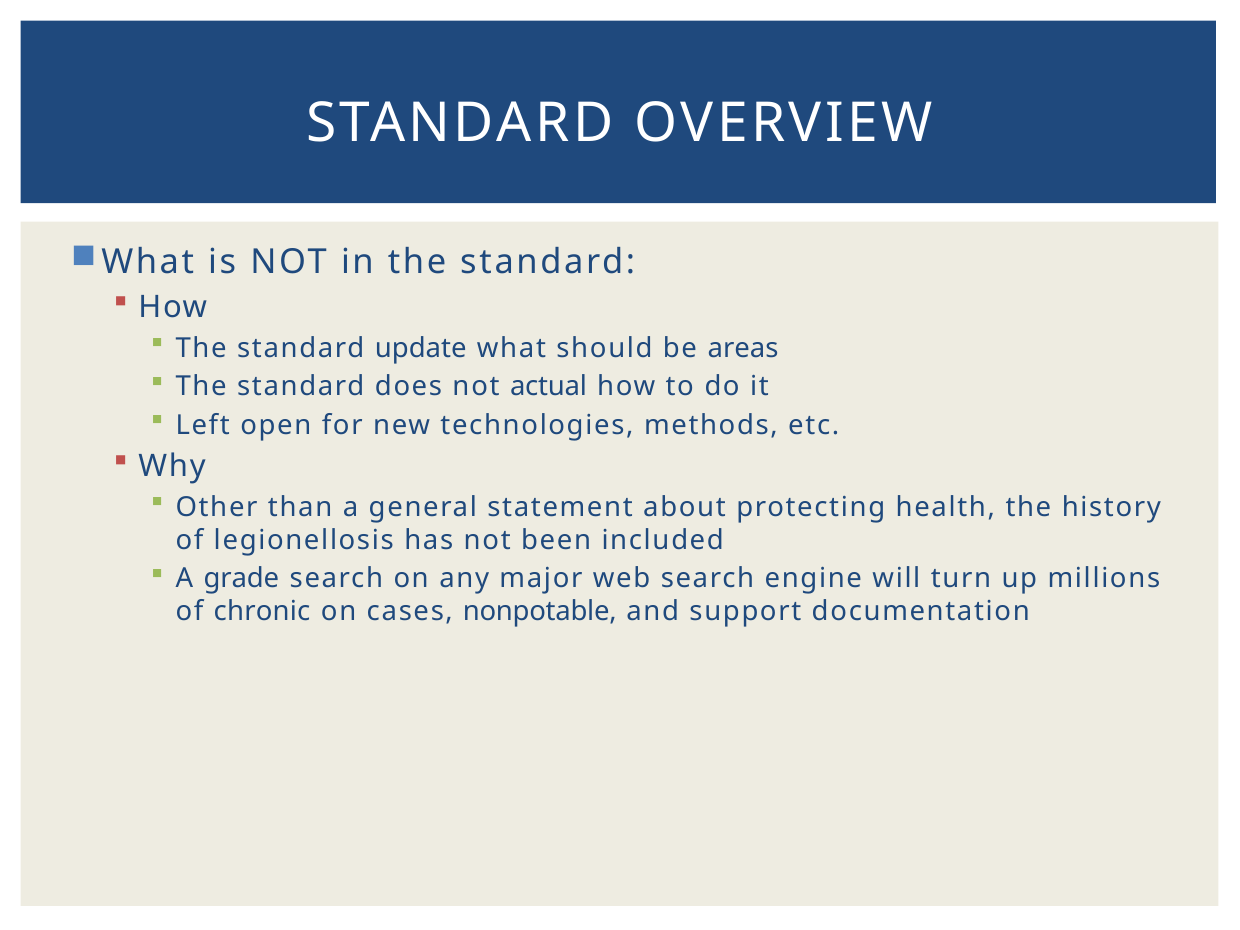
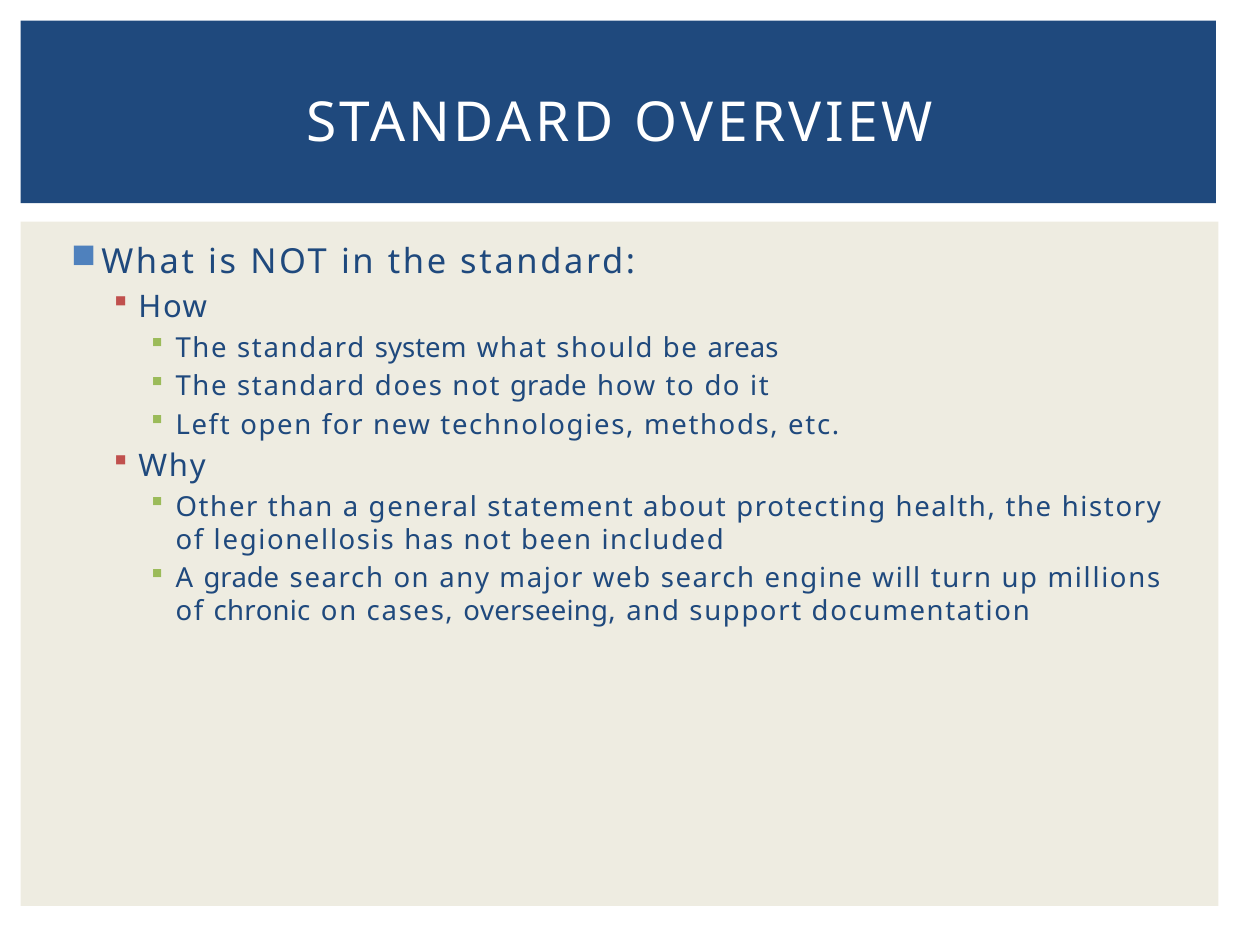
update: update -> system (421, 348)
not actual: actual -> grade (548, 387)
nonpotable: nonpotable -> overseeing (539, 612)
